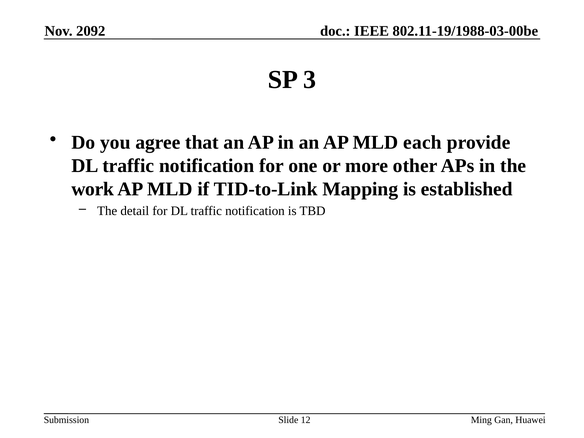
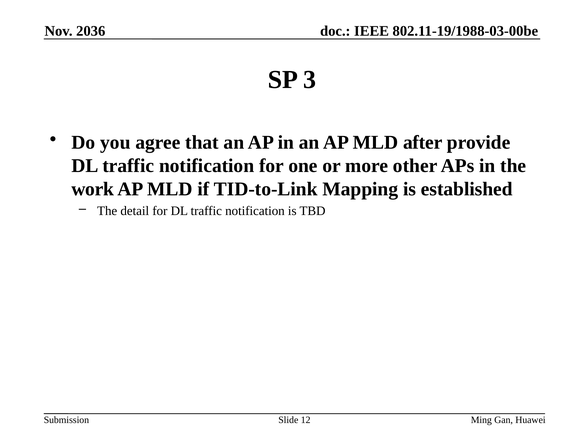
2092: 2092 -> 2036 (91, 31)
each: each -> after (423, 143)
